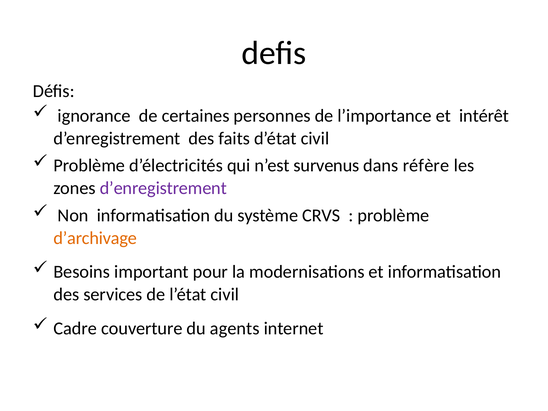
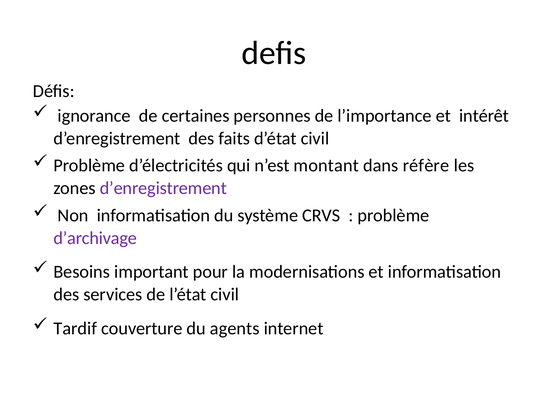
survenus: survenus -> montant (326, 166)
d’archivage colour: orange -> purple (95, 238)
Cadre: Cadre -> Tardif (75, 328)
